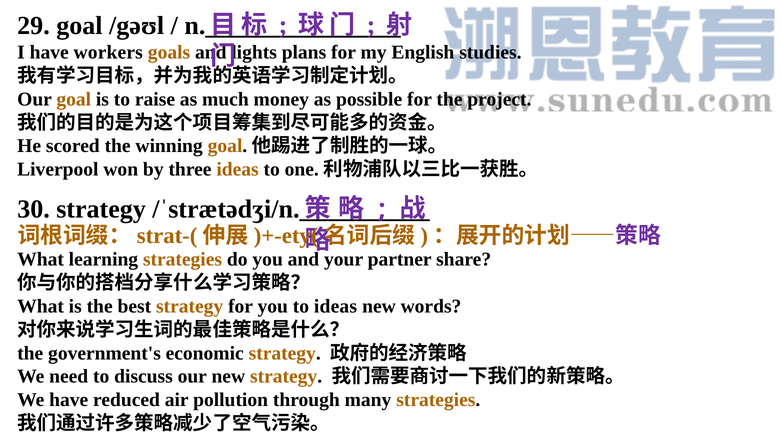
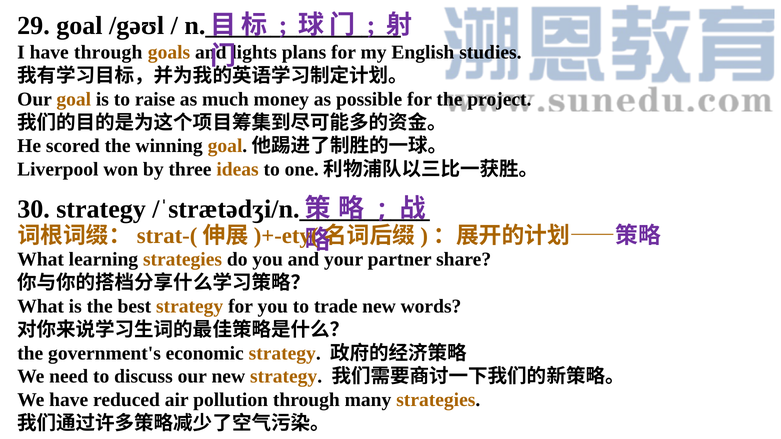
have workers: workers -> through (108, 52)
to ideas: ideas -> trade (336, 306)
